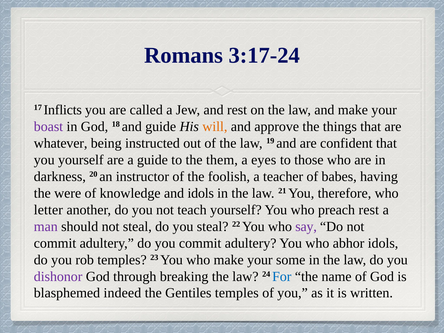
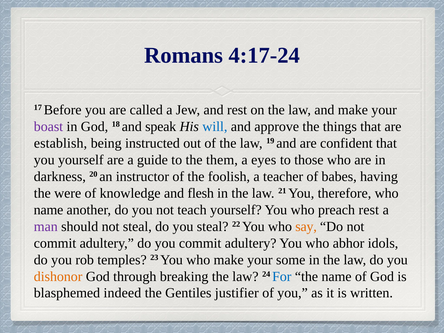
3:17-24: 3:17-24 -> 4:17-24 (264, 55)
Inflicts: Inflicts -> Before (63, 110)
and guide: guide -> speak (161, 127)
will colour: orange -> blue (215, 127)
whatever: whatever -> establish (61, 143)
and idols: idols -> flesh (201, 193)
letter: letter -> name (49, 210)
say colour: purple -> orange (306, 226)
dishonor colour: purple -> orange (58, 276)
Gentiles temples: temples -> justifier (237, 293)
